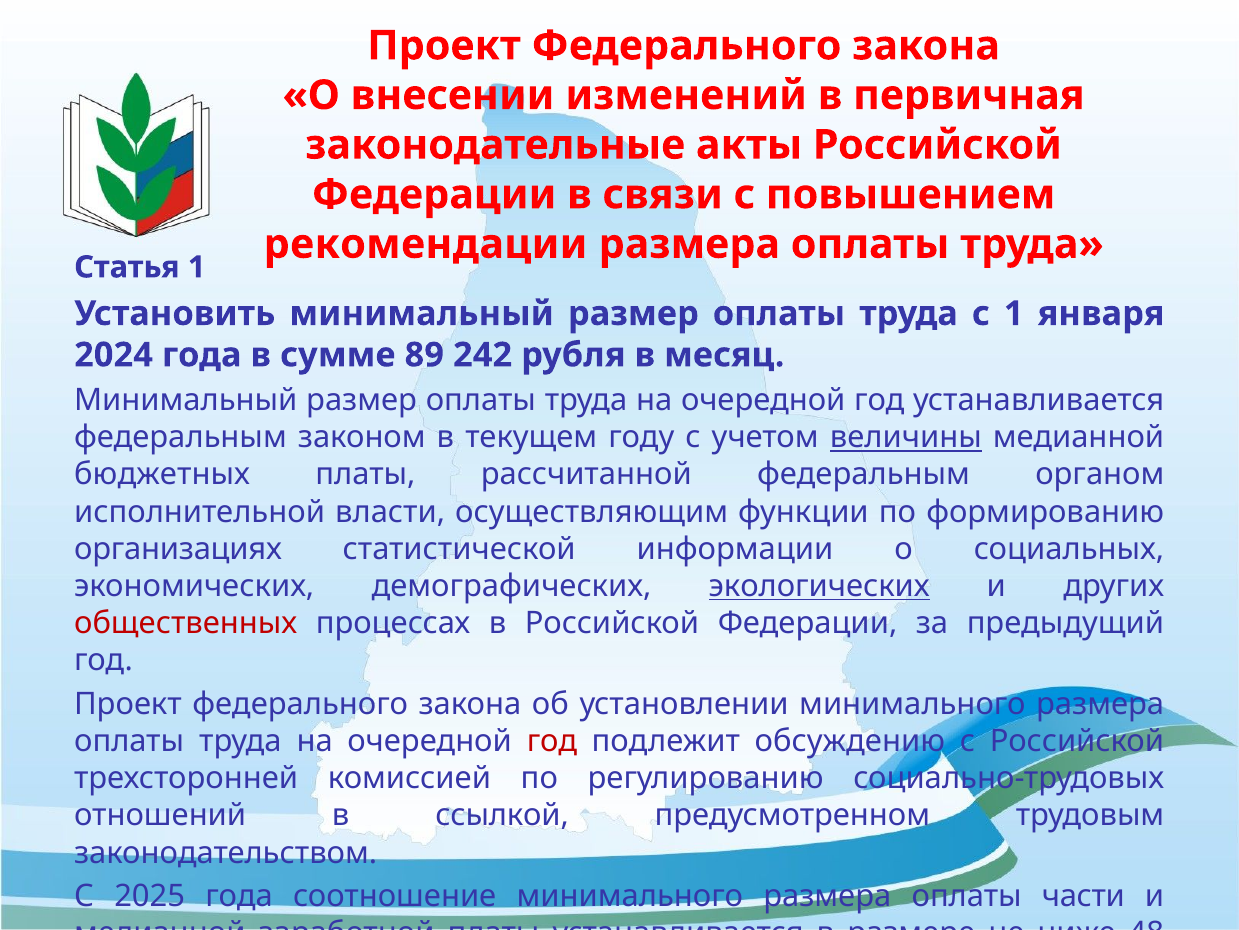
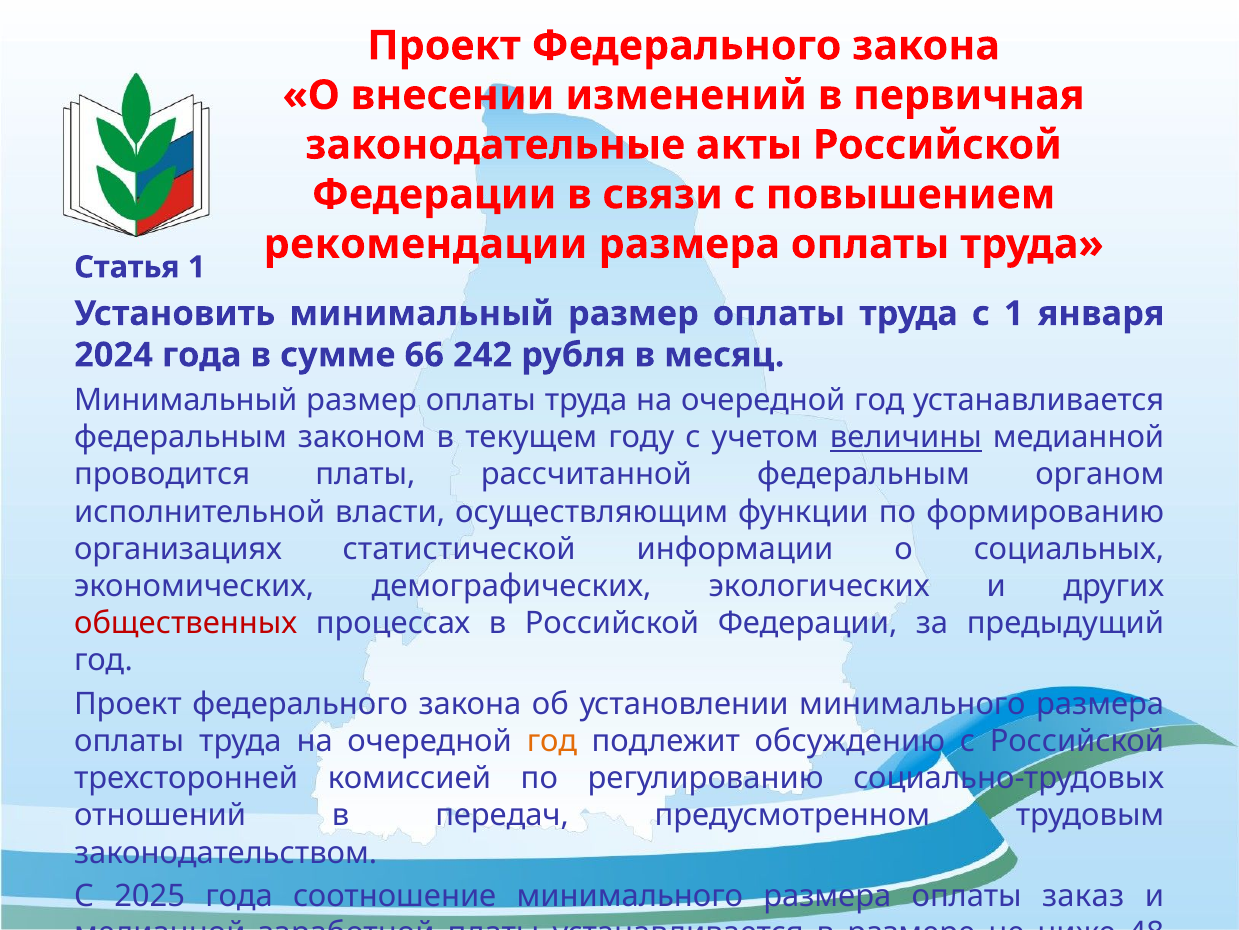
89: 89 -> 66 (424, 355)
бюджетных: бюджетных -> проводится (162, 474)
экологических underline: present -> none (819, 586)
год colour: red -> orange (552, 741)
ссылкой: ссылкой -> передач (502, 815)
части: части -> заказ (1083, 896)
